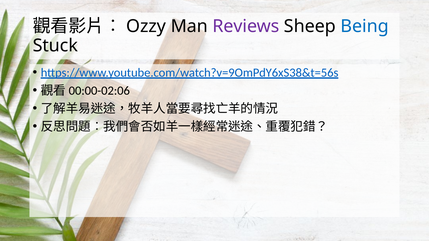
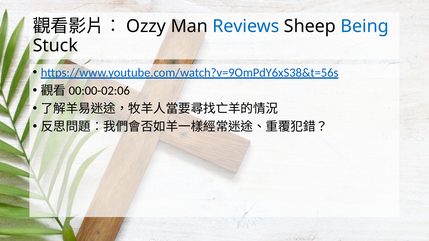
Reviews colour: purple -> blue (246, 26)
